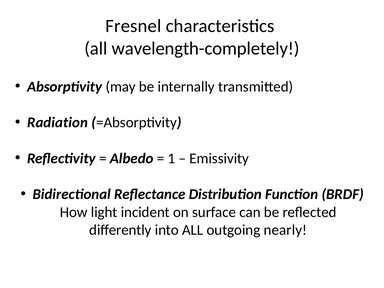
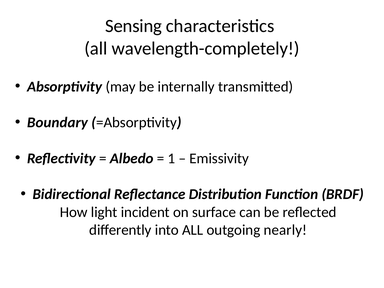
Fresnel: Fresnel -> Sensing (134, 26)
Radiation: Radiation -> Boundary (57, 122)
